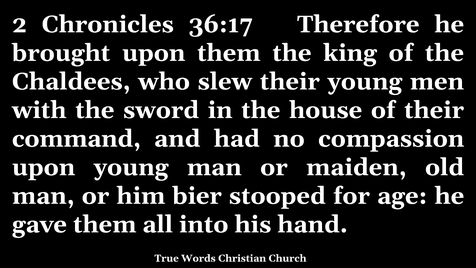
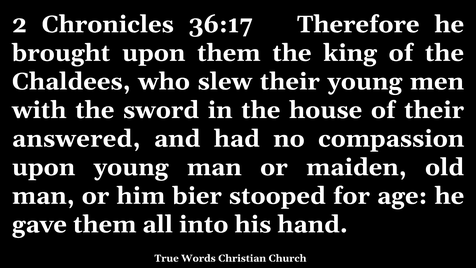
command: command -> answered (76, 139)
